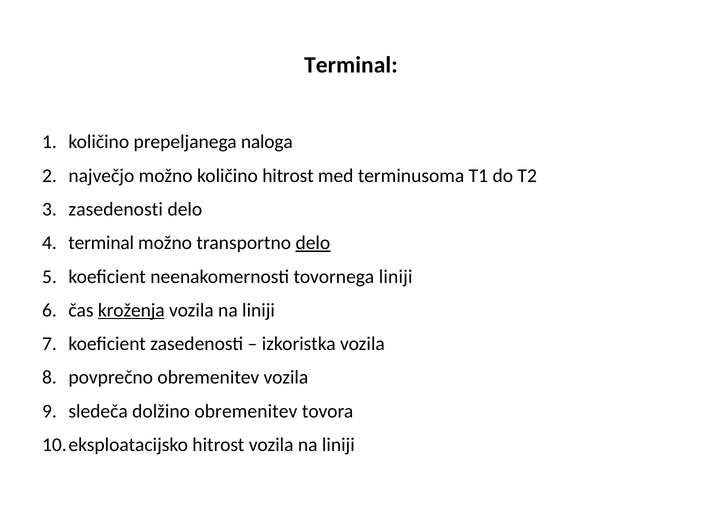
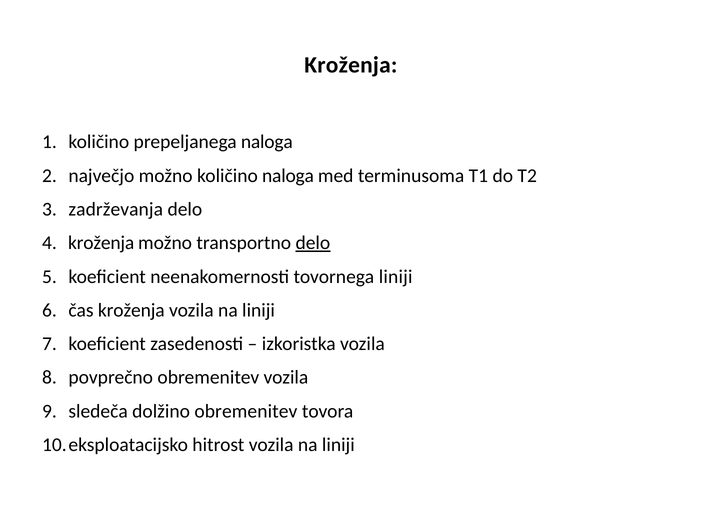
Terminal: Terminal -> Kroženja (351, 65)
količino hitrost: hitrost -> naloga (288, 176)
zasedenosti: zasedenosti -> zadrževanja (116, 209)
terminal: terminal -> kroženja (101, 243)
kroženja underline: present -> none (131, 311)
